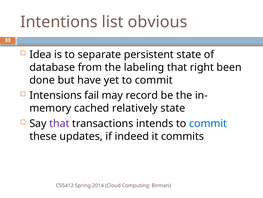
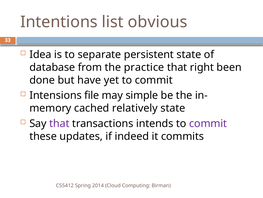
labeling: labeling -> practice (144, 67)
fail: fail -> file (92, 95)
record: record -> simple (142, 95)
commit colour: blue -> purple (208, 123)
